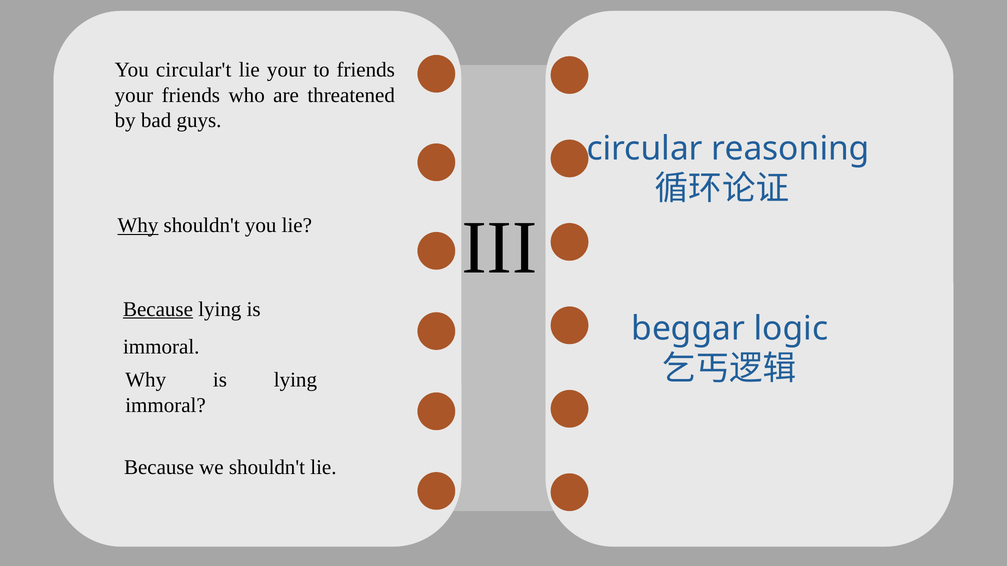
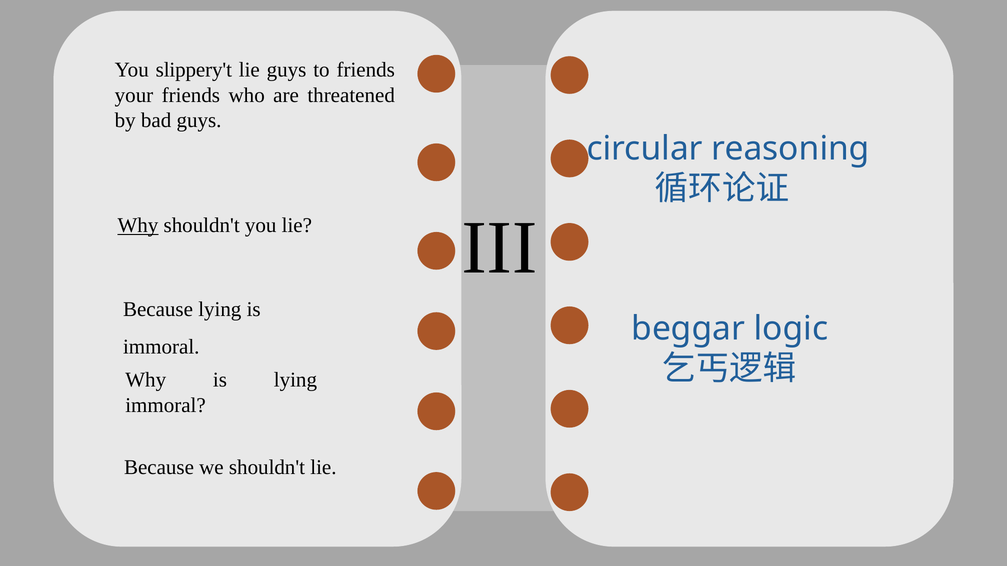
circular't: circular't -> slippery't (194, 70)
lie your: your -> guys (287, 70)
Because underline: present -> none (158, 309)
